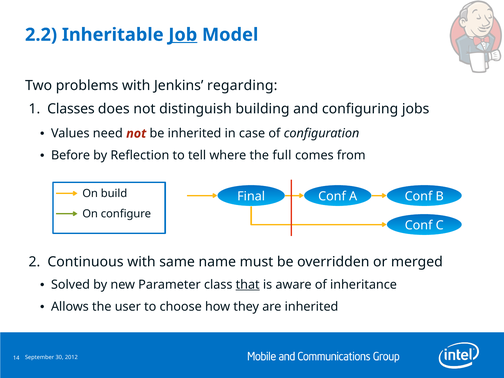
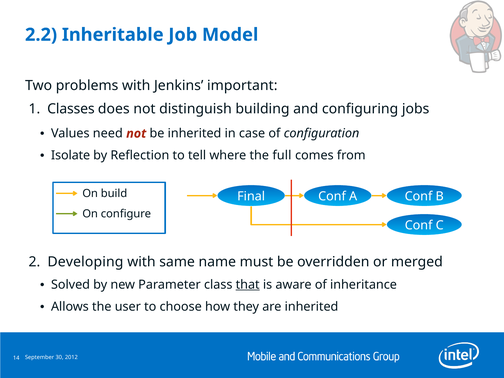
Job underline: present -> none (183, 35)
regarding: regarding -> important (242, 85)
Before: Before -> Isolate (71, 155)
Continuous: Continuous -> Developing (85, 262)
